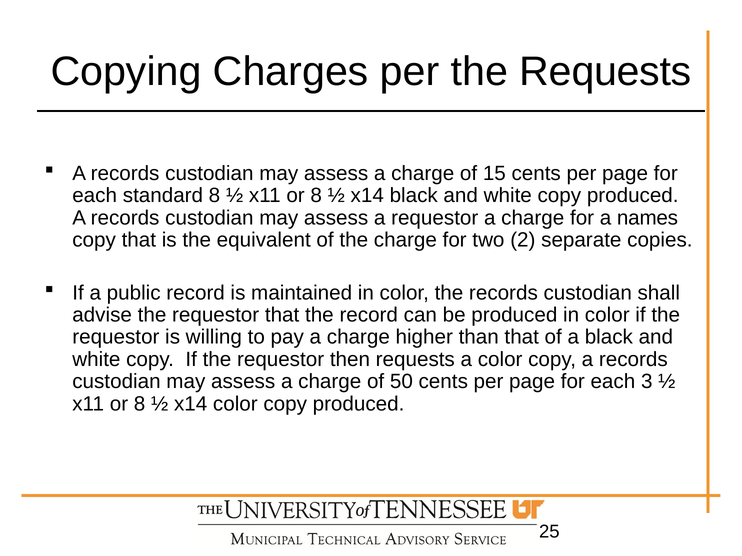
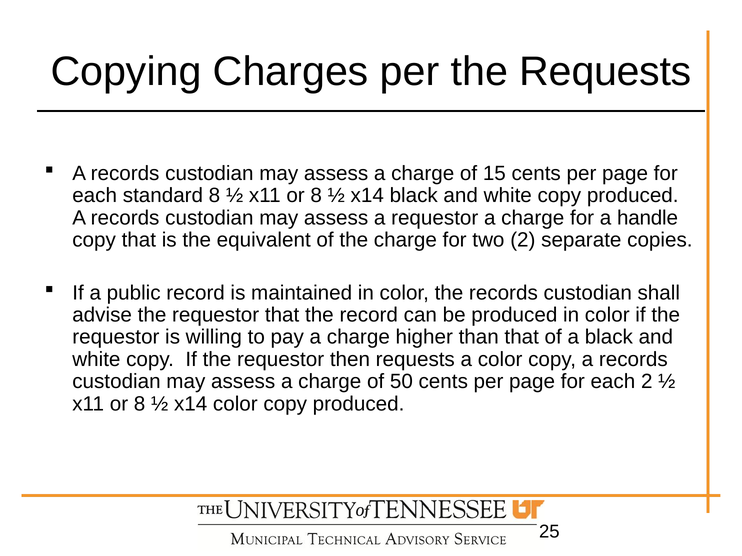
names: names -> handle (648, 218)
each 3: 3 -> 2 (647, 382)
